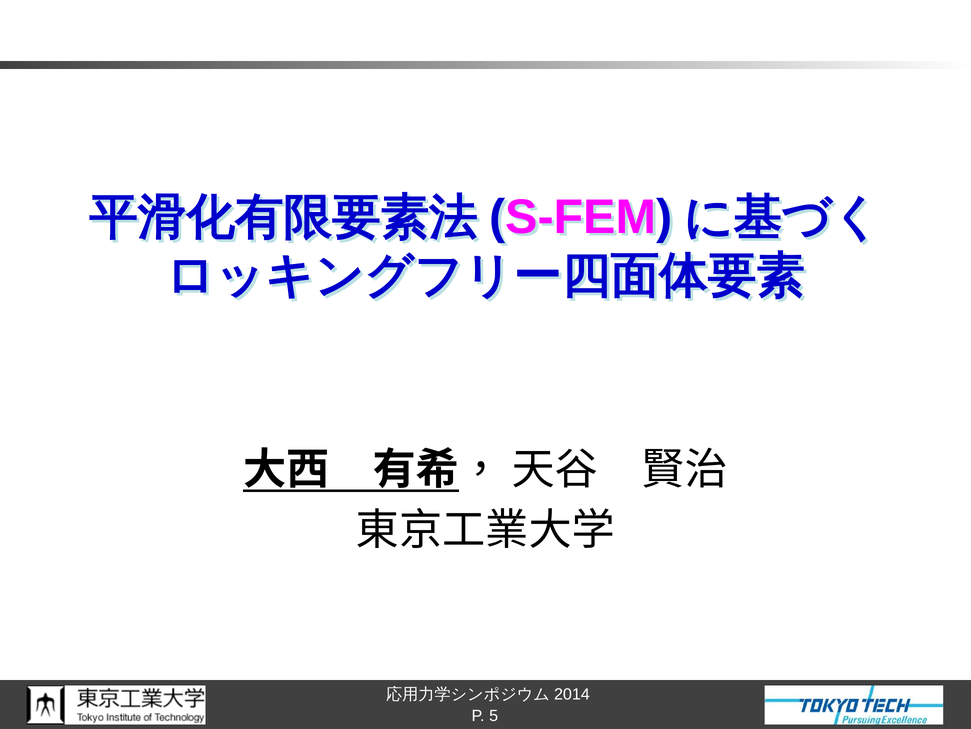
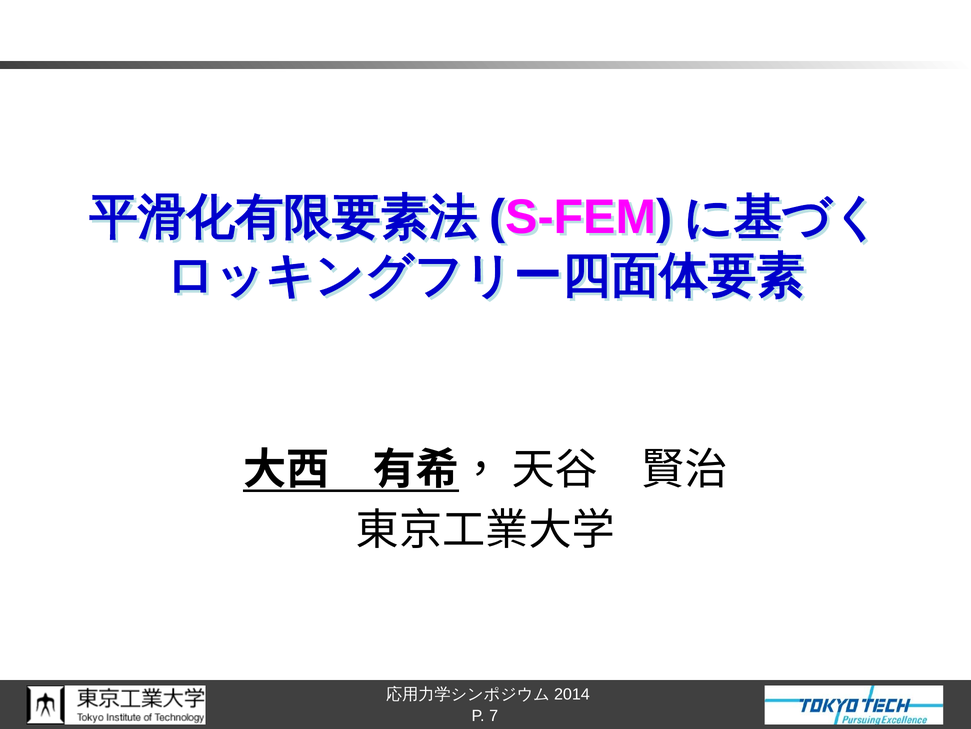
5: 5 -> 7 (494, 715)
